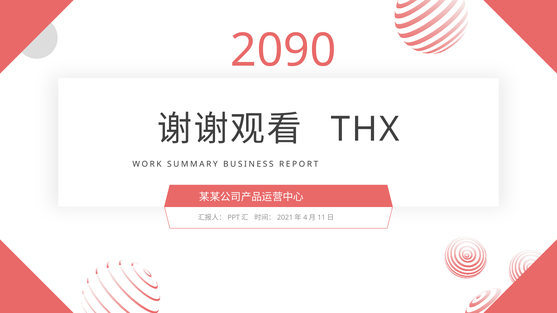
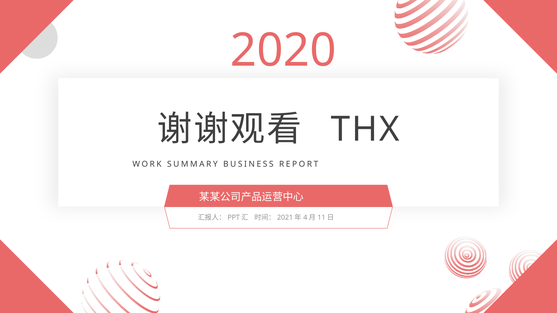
2090: 2090 -> 2020 (283, 51)
